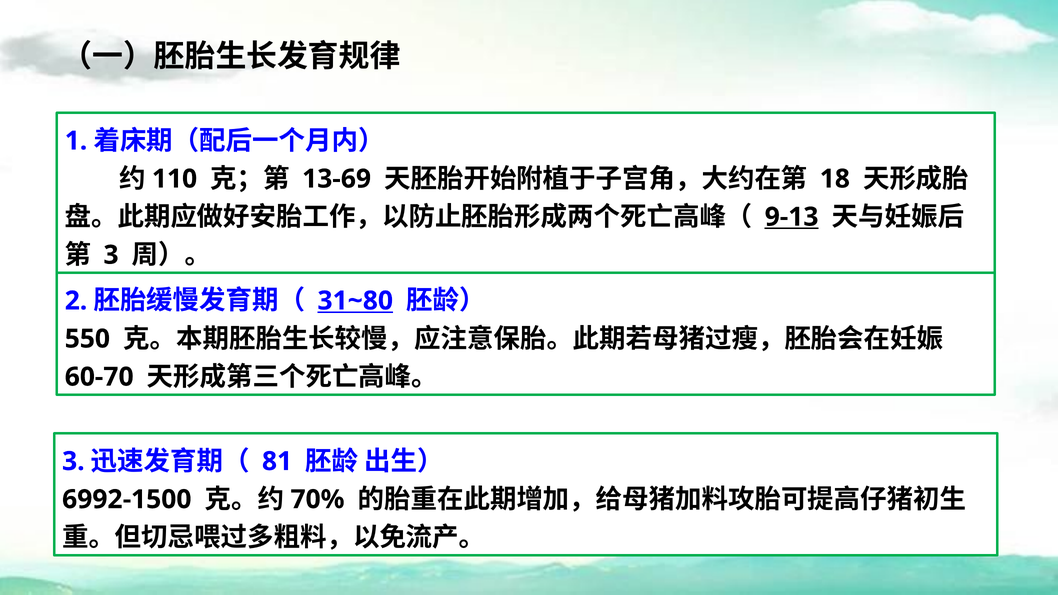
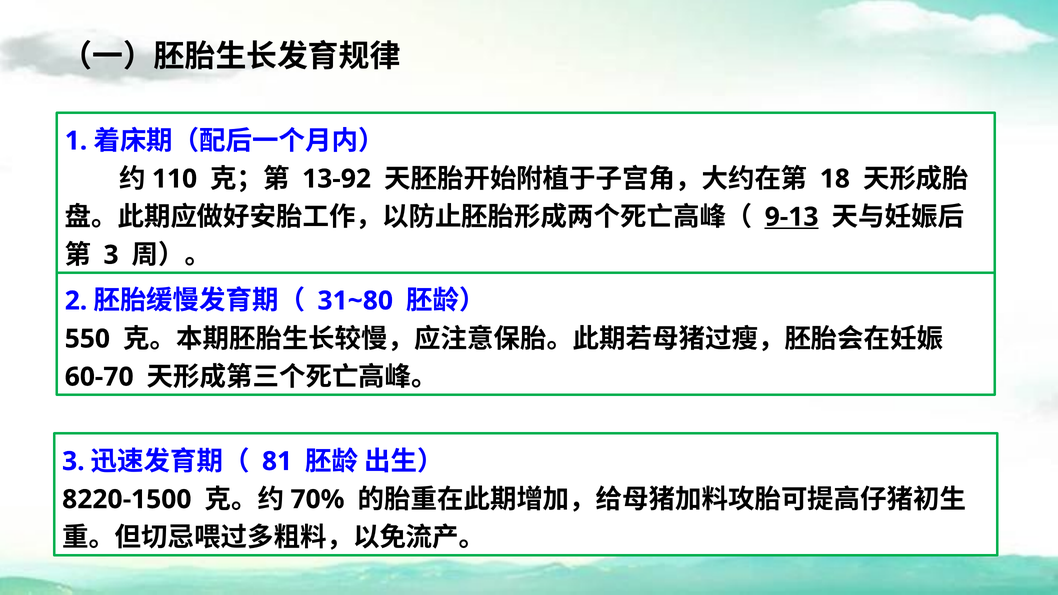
13-69: 13-69 -> 13-92 (337, 179)
31~80 underline: present -> none (355, 301)
6992-1500: 6992-1500 -> 8220-1500 (127, 500)
